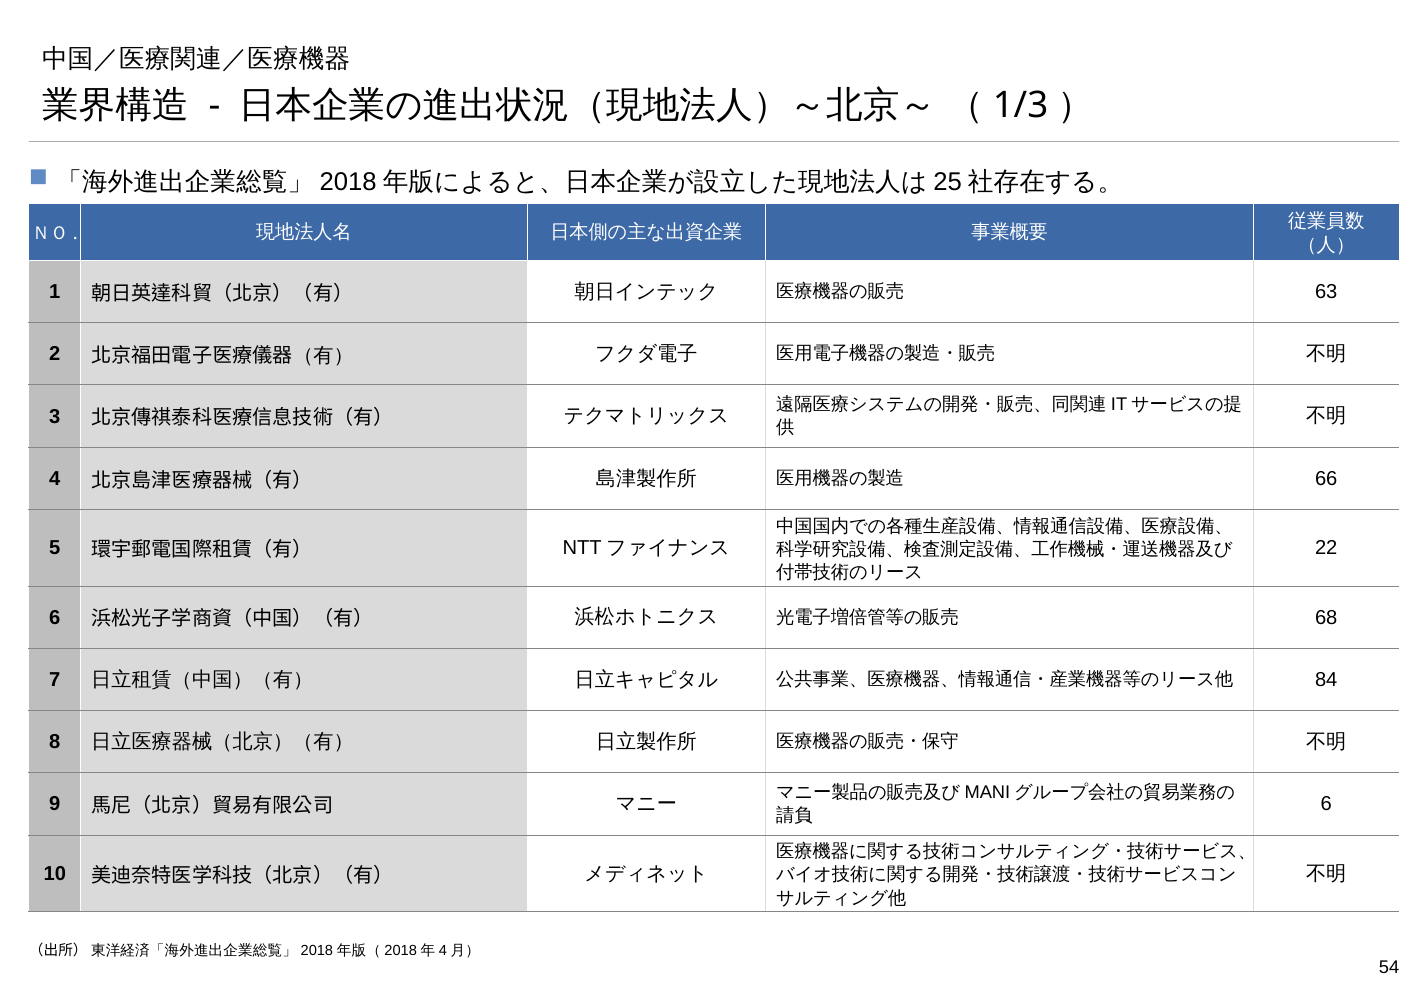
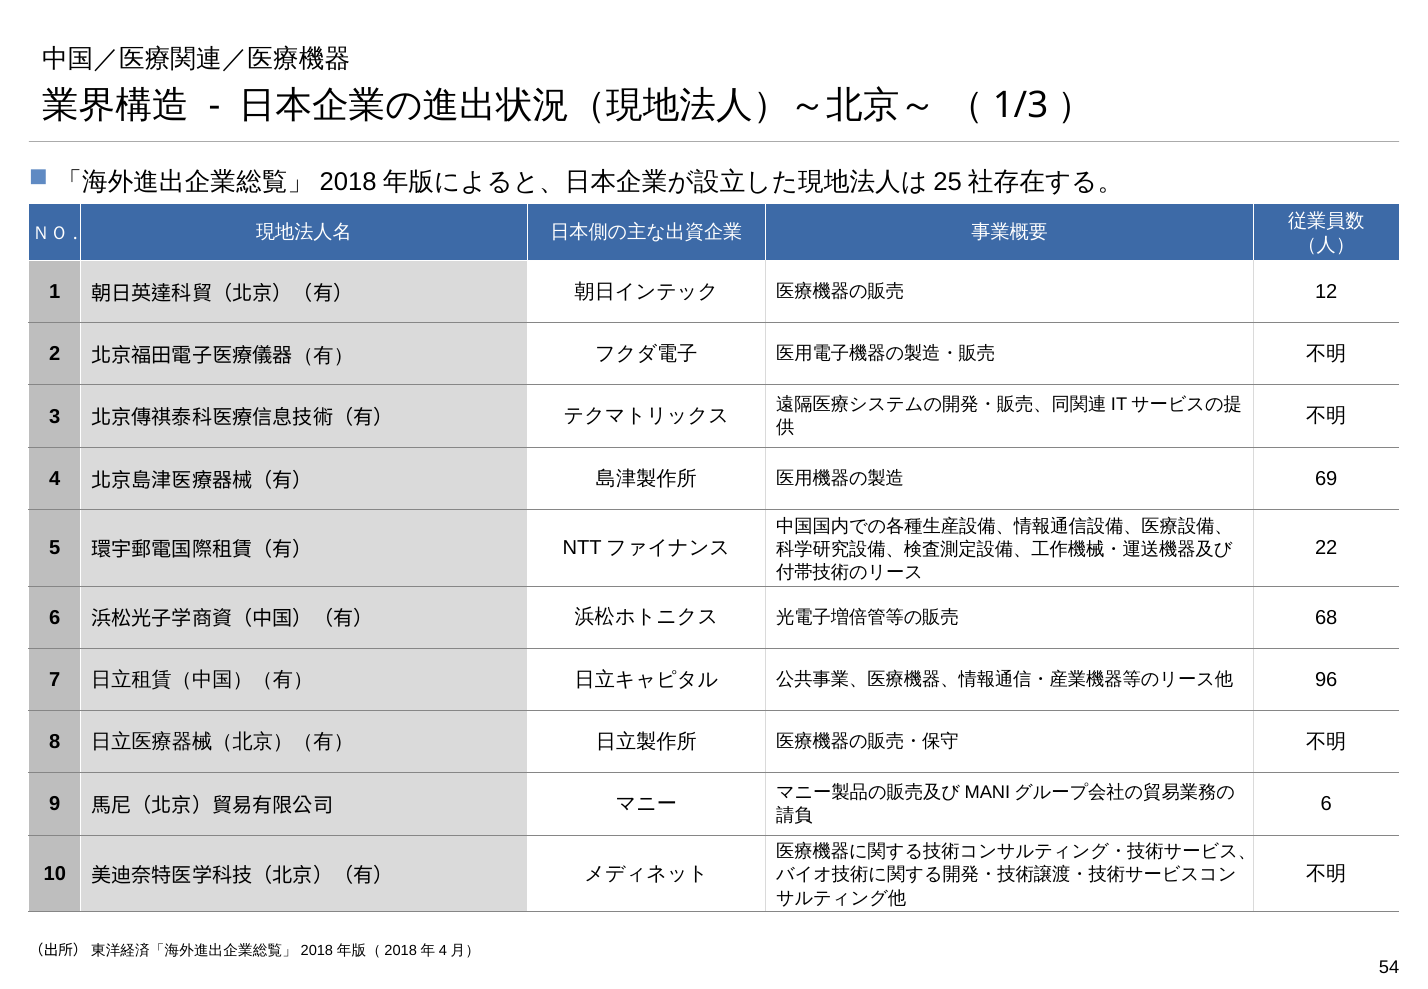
63: 63 -> 12 (1326, 292)
66: 66 -> 69 (1326, 478)
84: 84 -> 96 (1326, 679)
